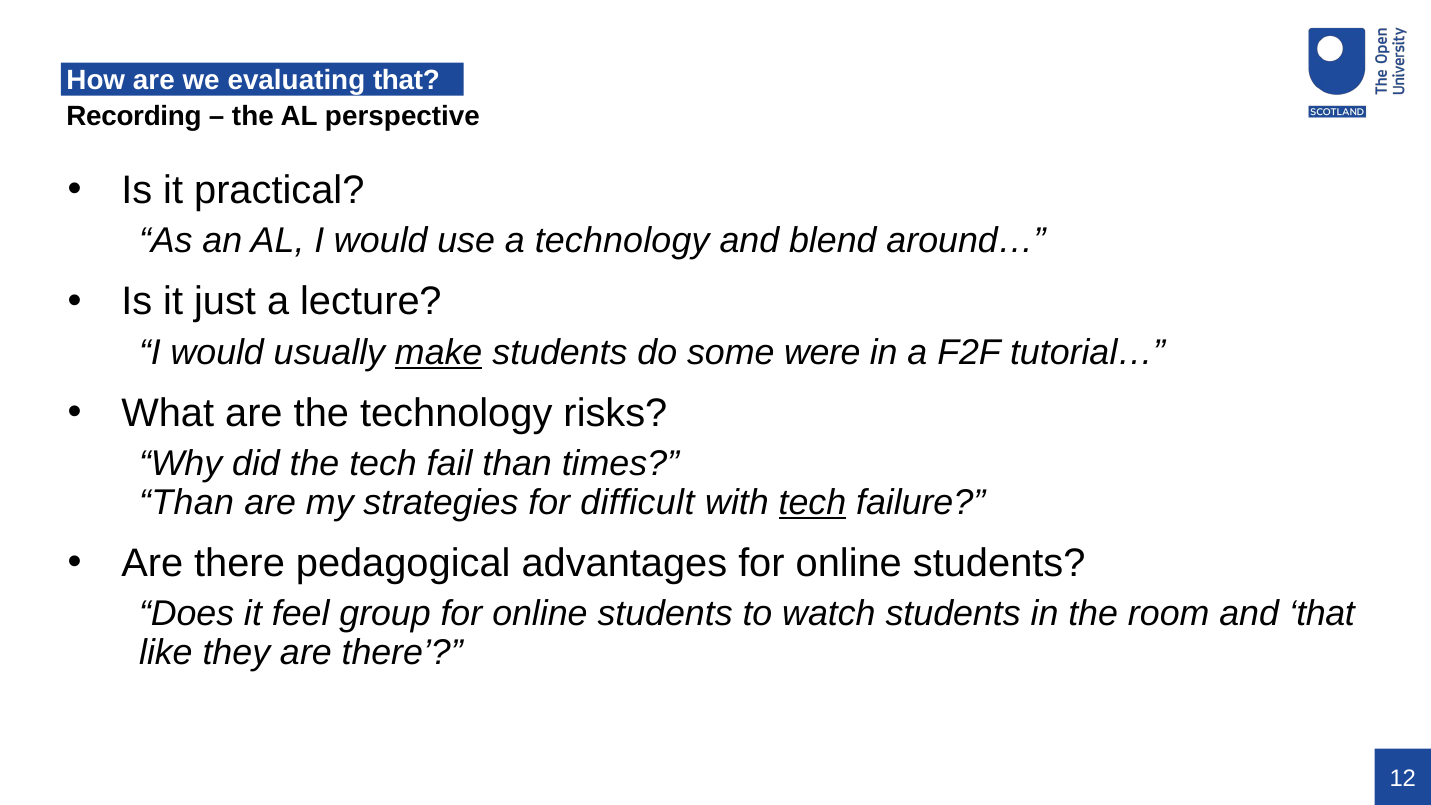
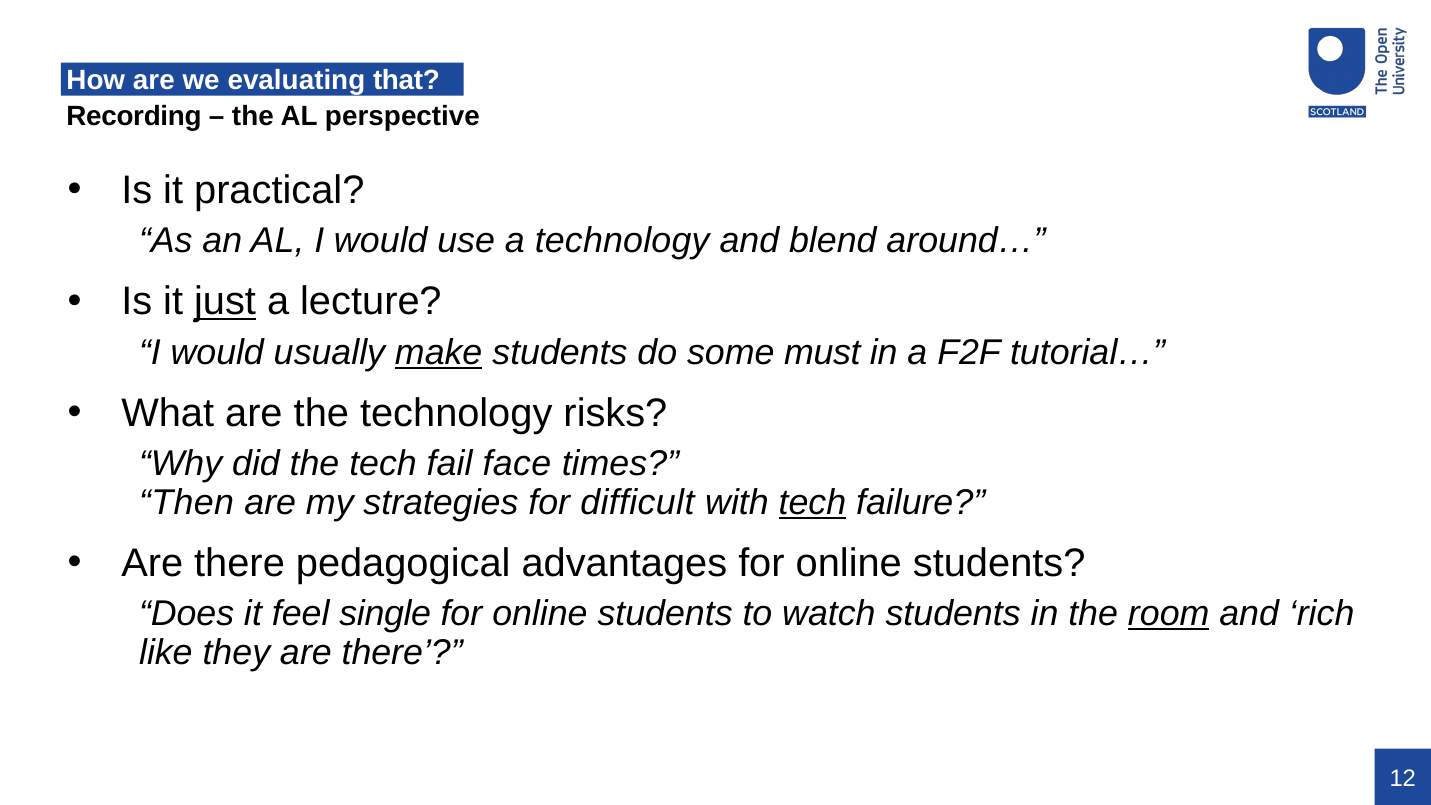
just underline: none -> present (225, 302)
were: were -> must (822, 352)
fail than: than -> face (517, 464)
Than: Than -> Then (187, 502)
group: group -> single (385, 614)
room underline: none -> present (1169, 614)
and that: that -> rich (1322, 614)
